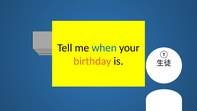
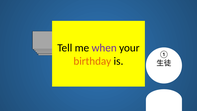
when colour: blue -> purple (104, 48)
